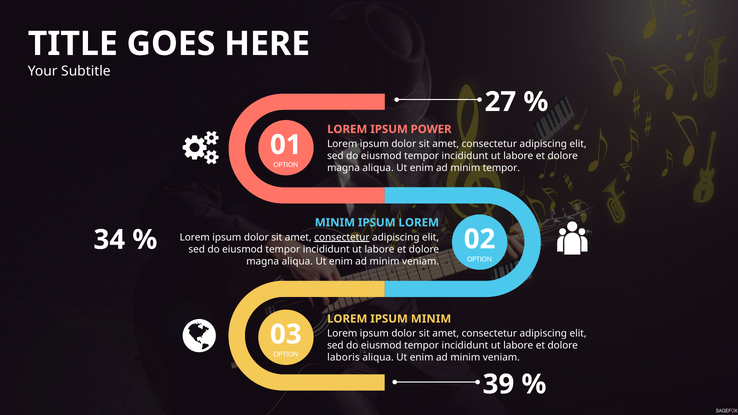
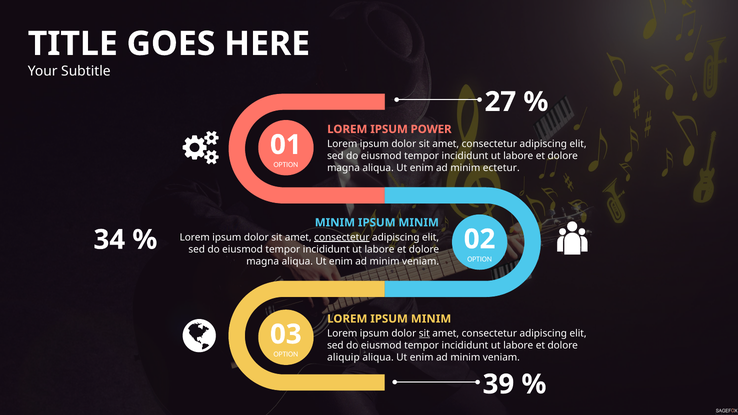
minim tempor: tempor -> ectetur (501, 168)
LOREM: LOREM -> MINIM (419, 223)
sit underline: none -> present (424, 334)
laboris: laboris -> aliquip (343, 358)
